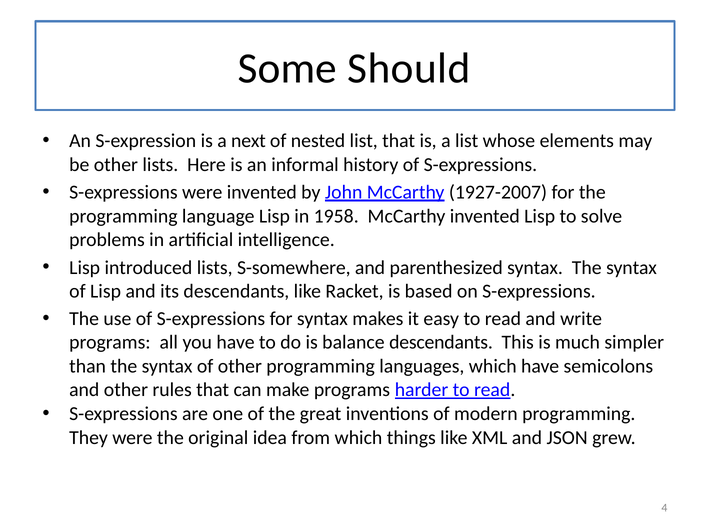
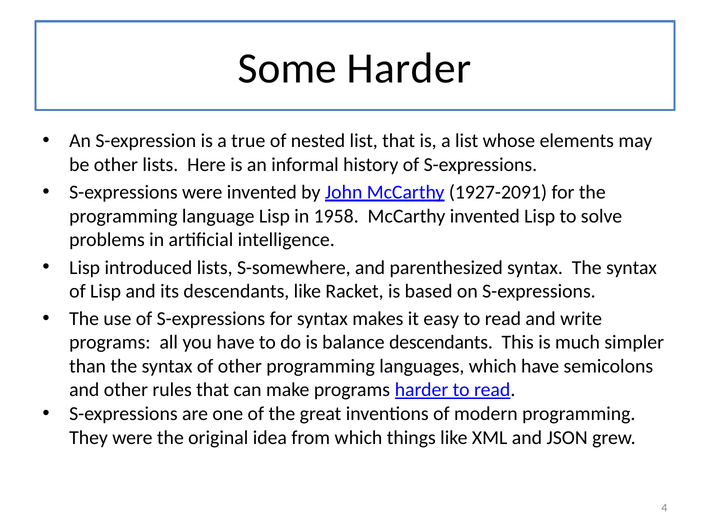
Some Should: Should -> Harder (409, 69)
next: next -> true (248, 141)
1927-2007: 1927-2007 -> 1927-2091 (498, 192)
